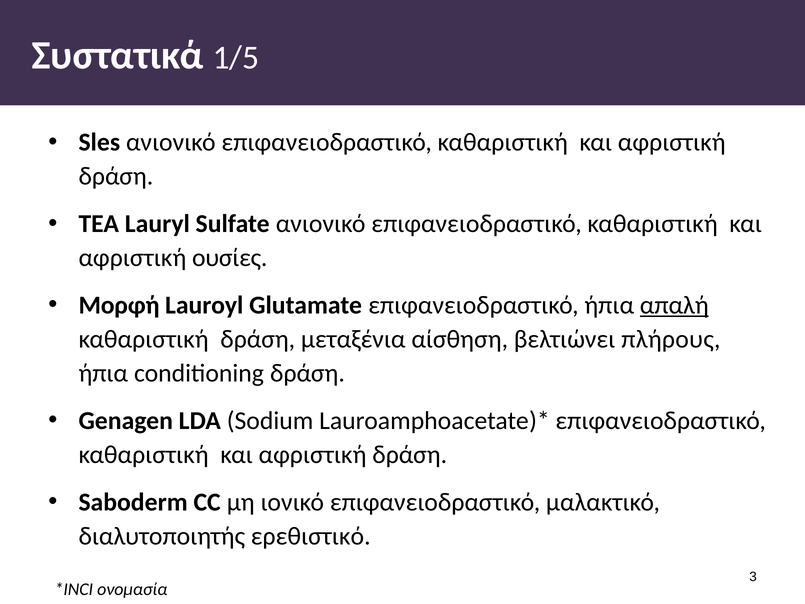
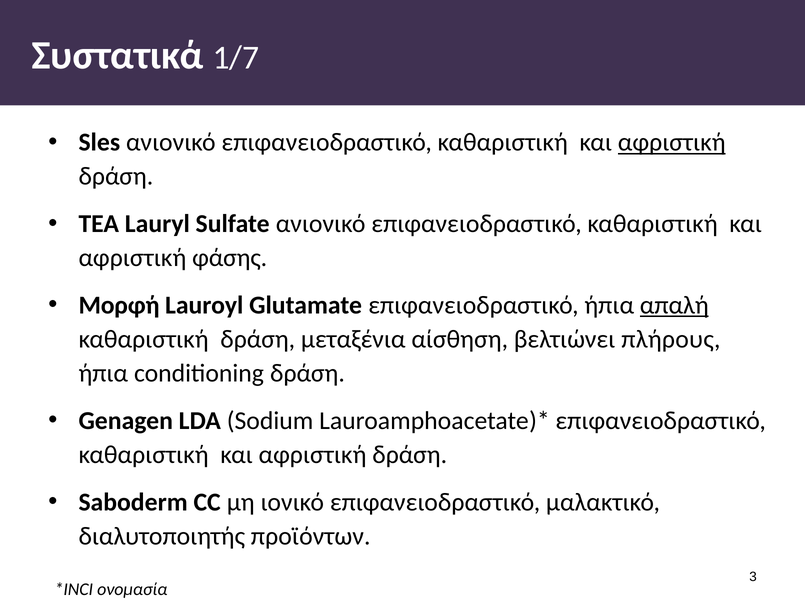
1/5: 1/5 -> 1/7 (236, 58)
αφριστική underline: none -> present (672, 142)
ουσίες: ουσίες -> φάσης (230, 258)
ερεθιστικό: ερεθιστικό -> προϊόντων (311, 536)
